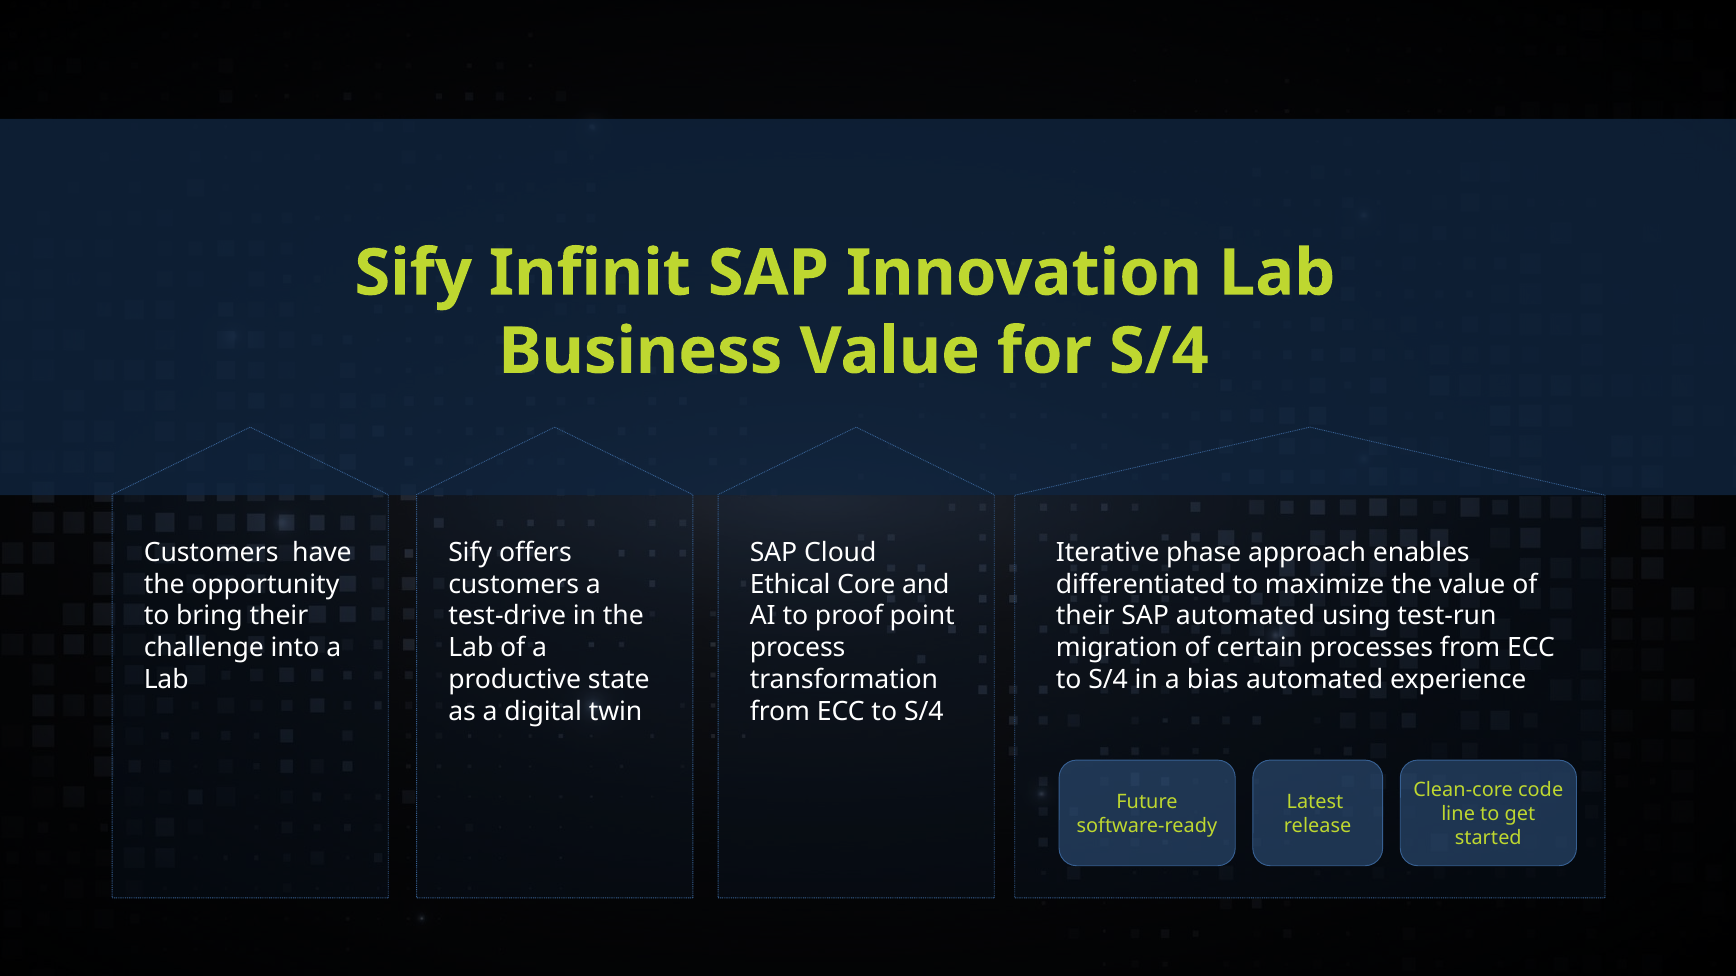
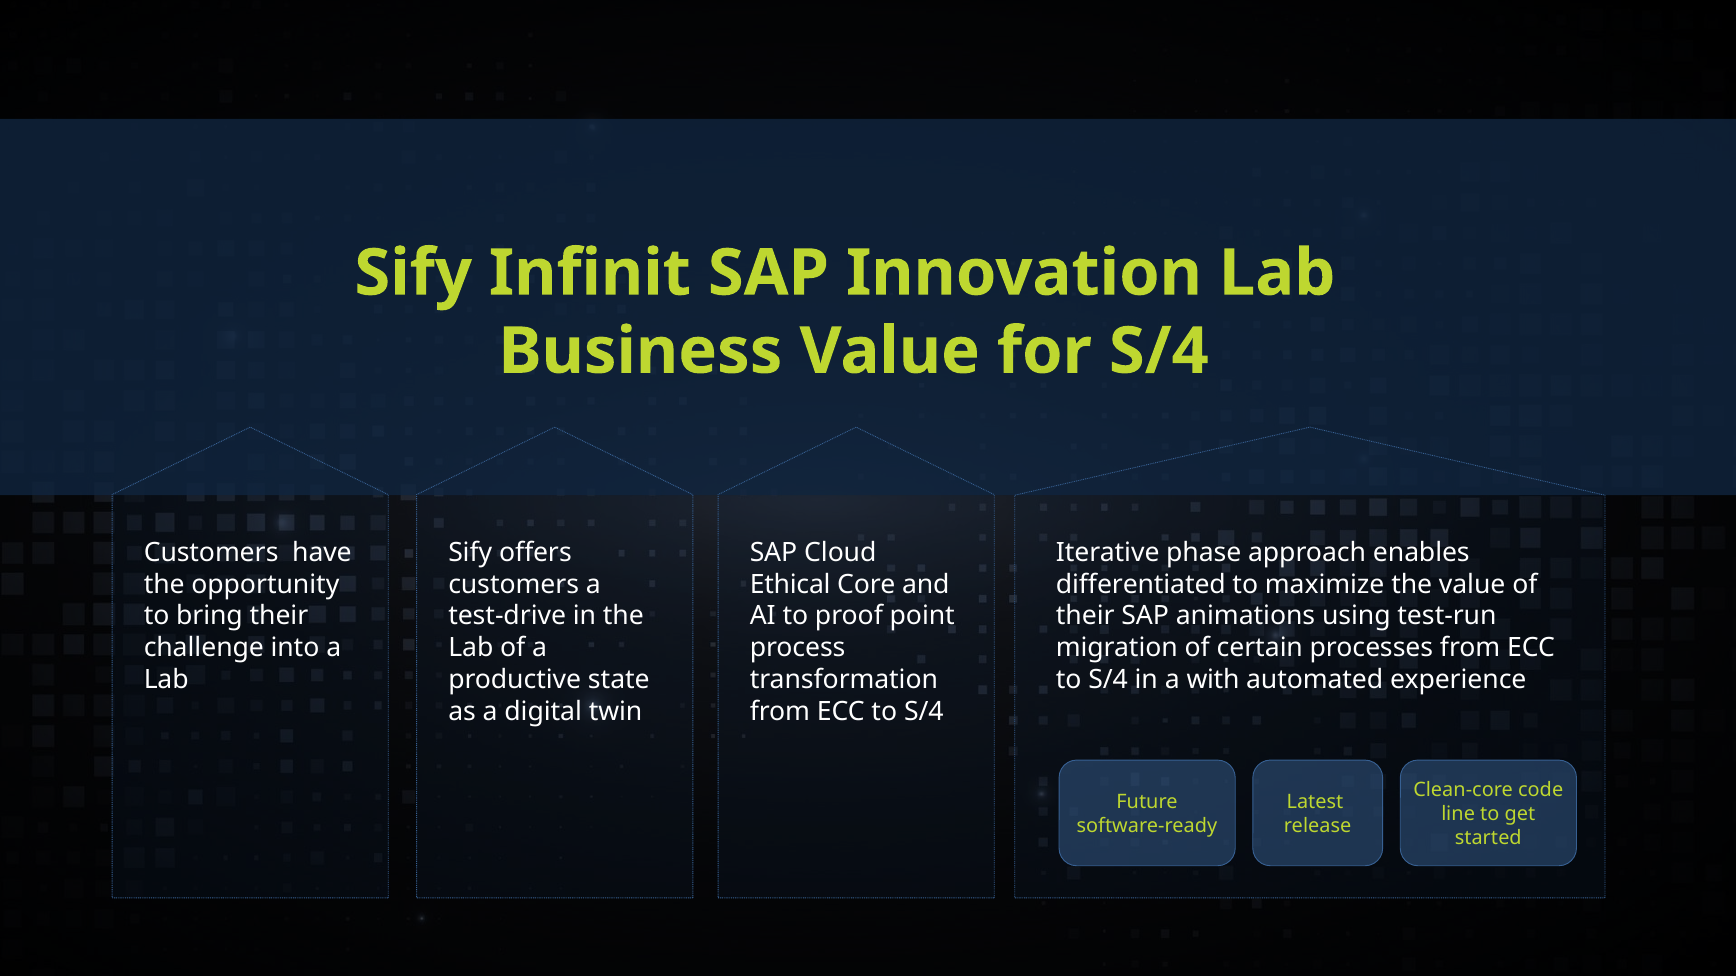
SAP automated: automated -> animations (1246, 616)
bias: bias -> with (1213, 680)
